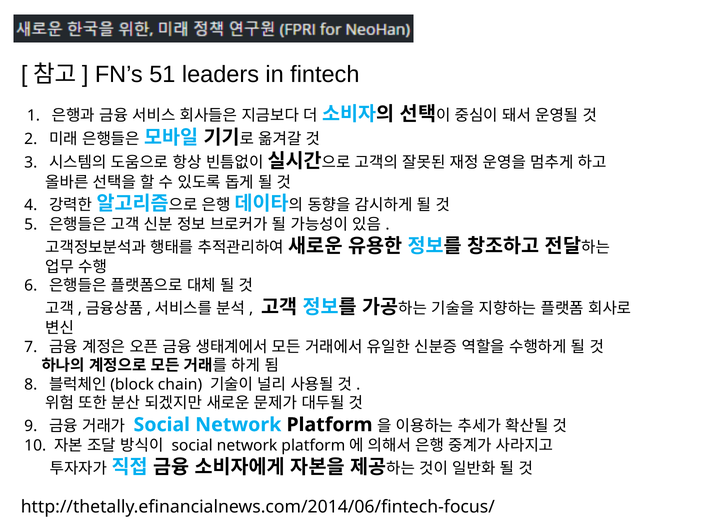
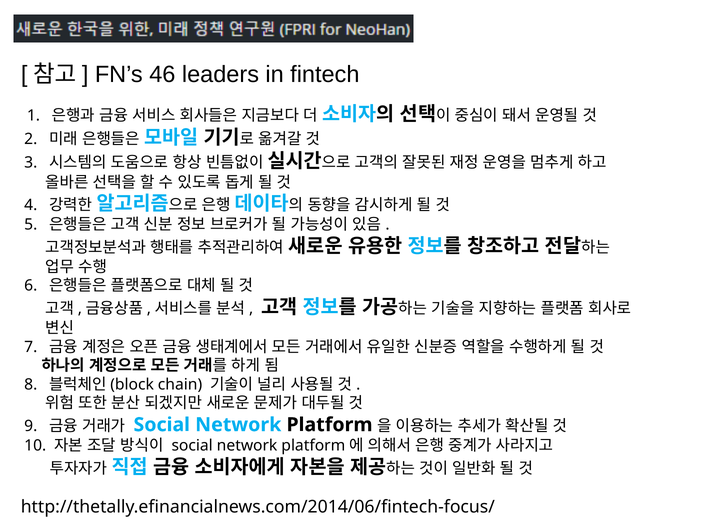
51: 51 -> 46 (162, 74)
